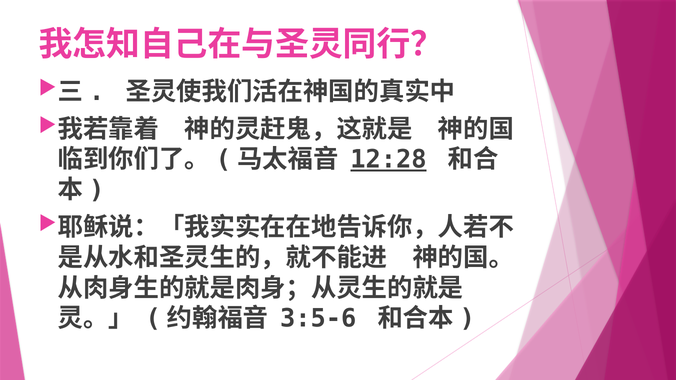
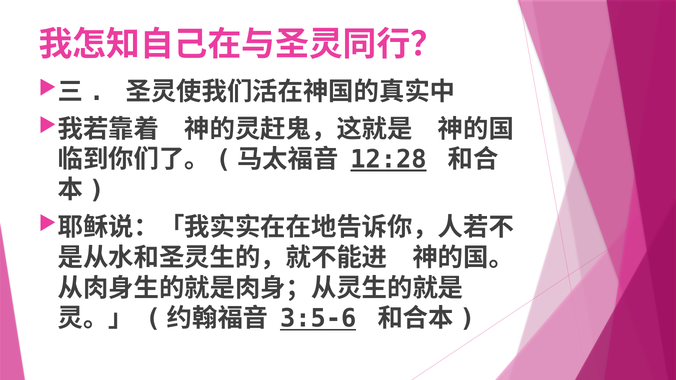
3:5-6 underline: none -> present (318, 319)
